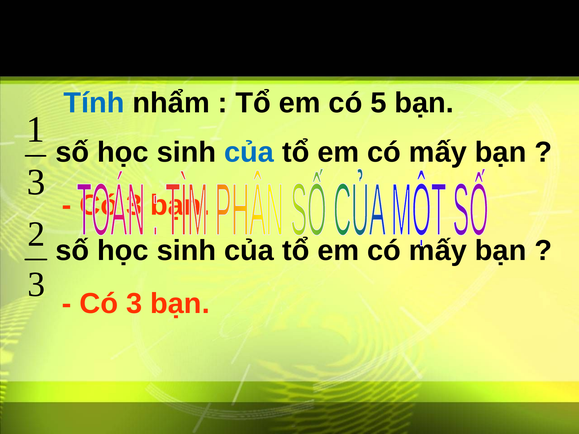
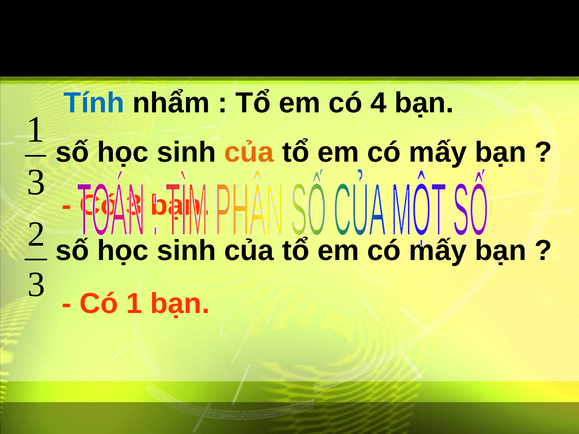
5: 5 -> 4 (378, 103)
của colour: blue -> orange (249, 152)
3: 3 -> 1 (134, 304)
